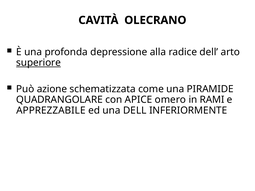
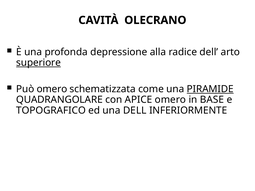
Può azione: azione -> omero (52, 89)
PIRAMIDE underline: none -> present (210, 89)
RAMI: RAMI -> BASE (212, 100)
APPREZZABILE: APPREZZABILE -> TOPOGRAFICO (51, 111)
